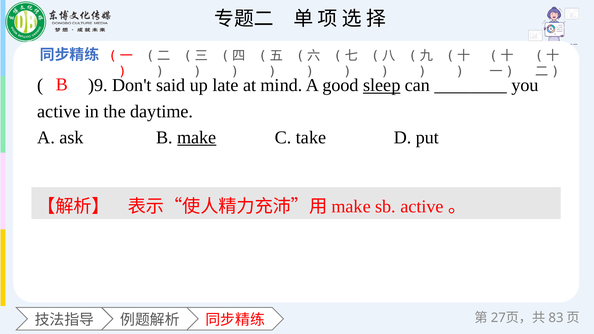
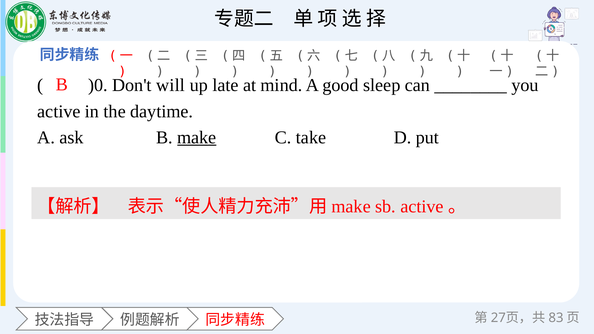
)9: )9 -> )0 (98, 85)
said: said -> will (171, 85)
sleep underline: present -> none (382, 85)
